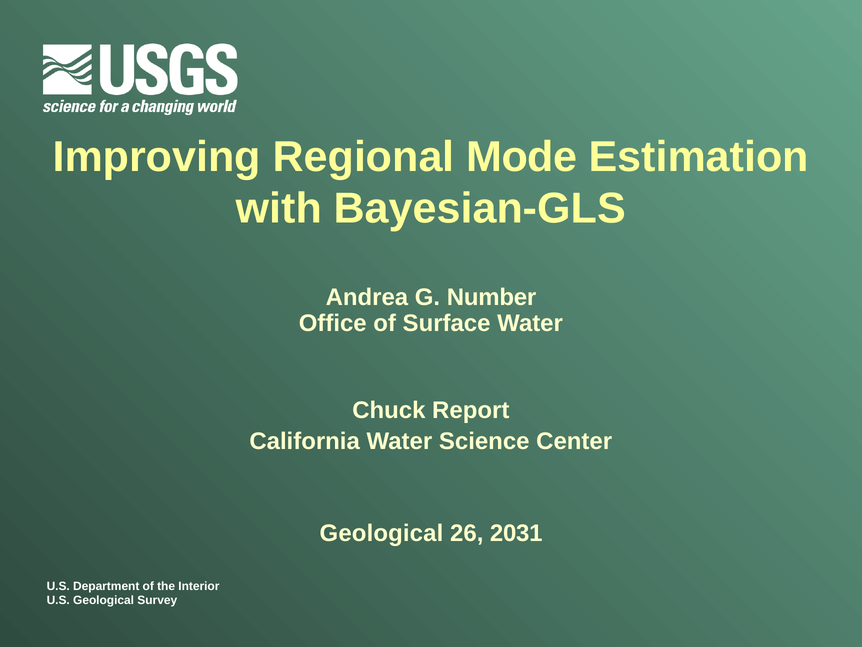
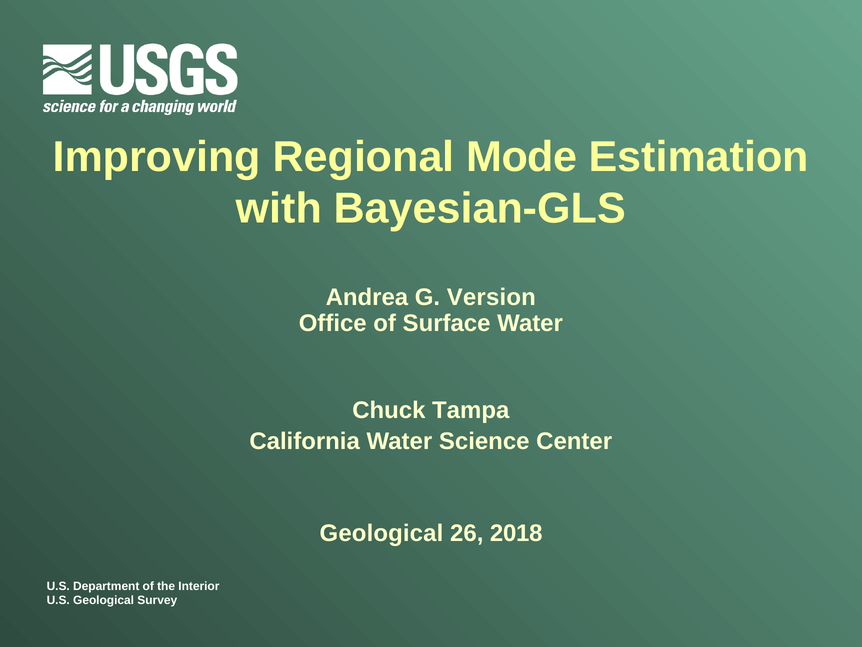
Number: Number -> Version (491, 297)
Report: Report -> Tampa (471, 410)
2031: 2031 -> 2018 (516, 533)
